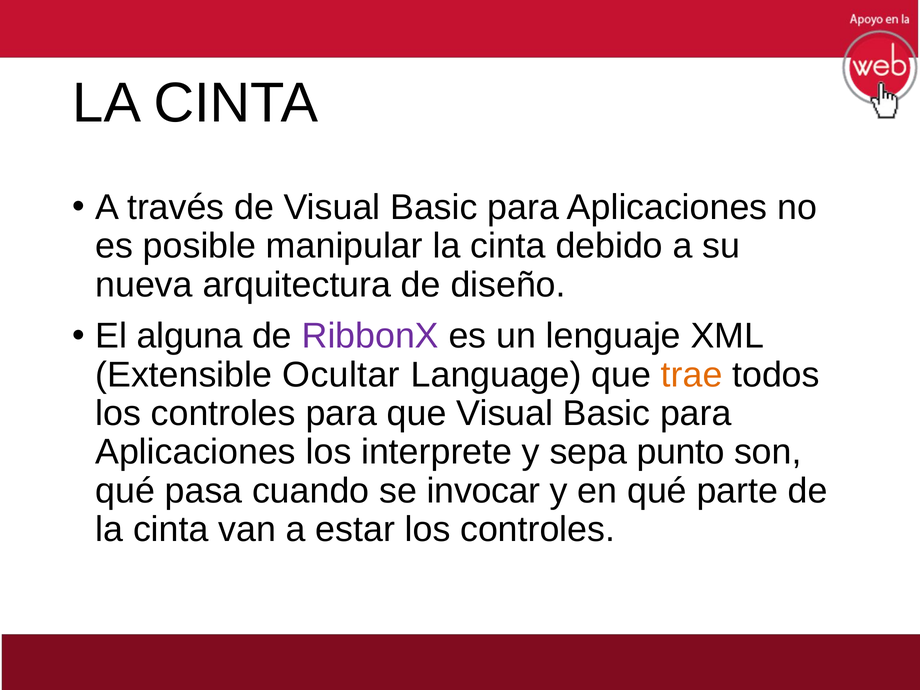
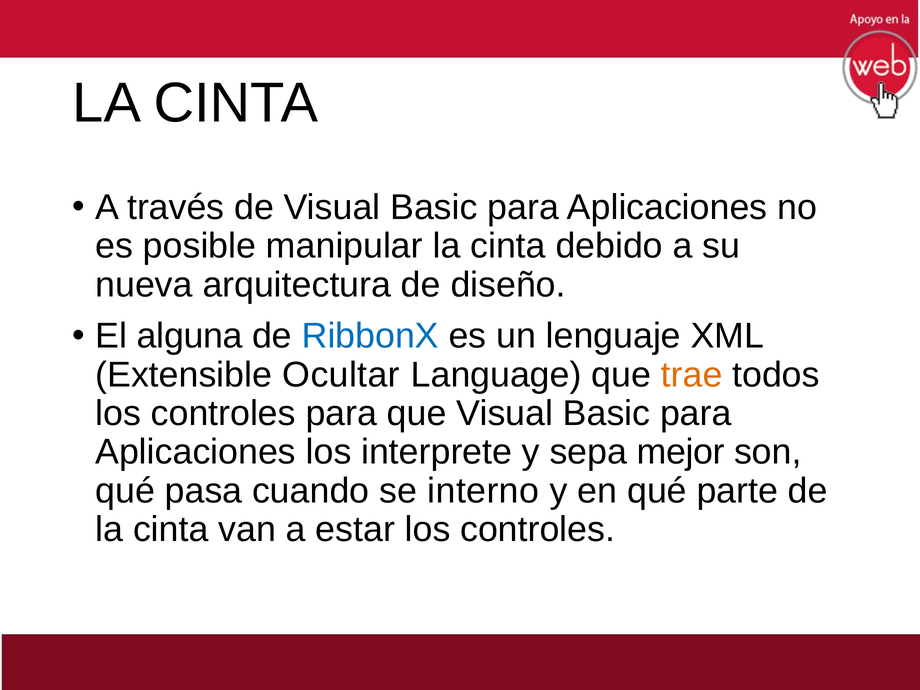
RibbonX colour: purple -> blue (370, 336)
punto: punto -> mejor (681, 452)
invocar: invocar -> interno (483, 491)
